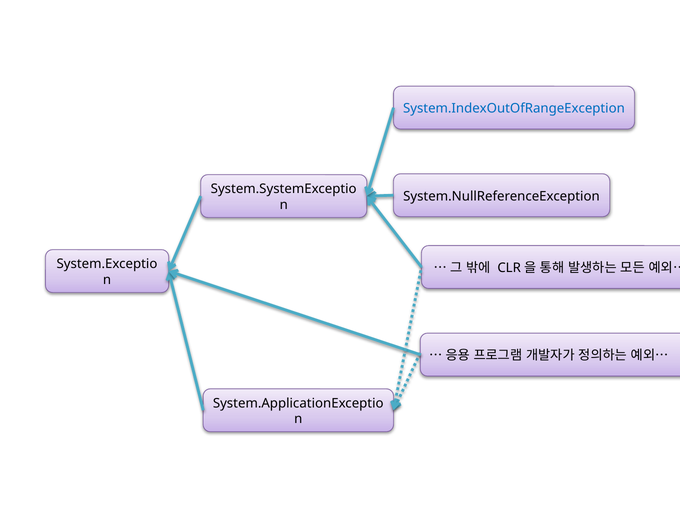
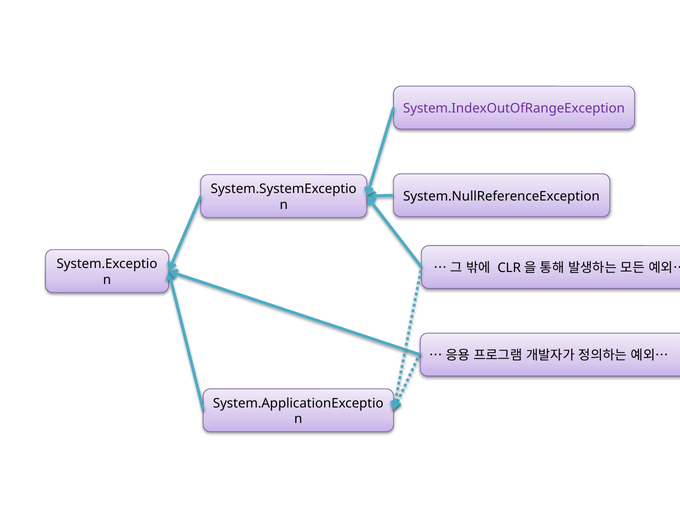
System.IndexOutOfRangeException colour: blue -> purple (514, 109)
